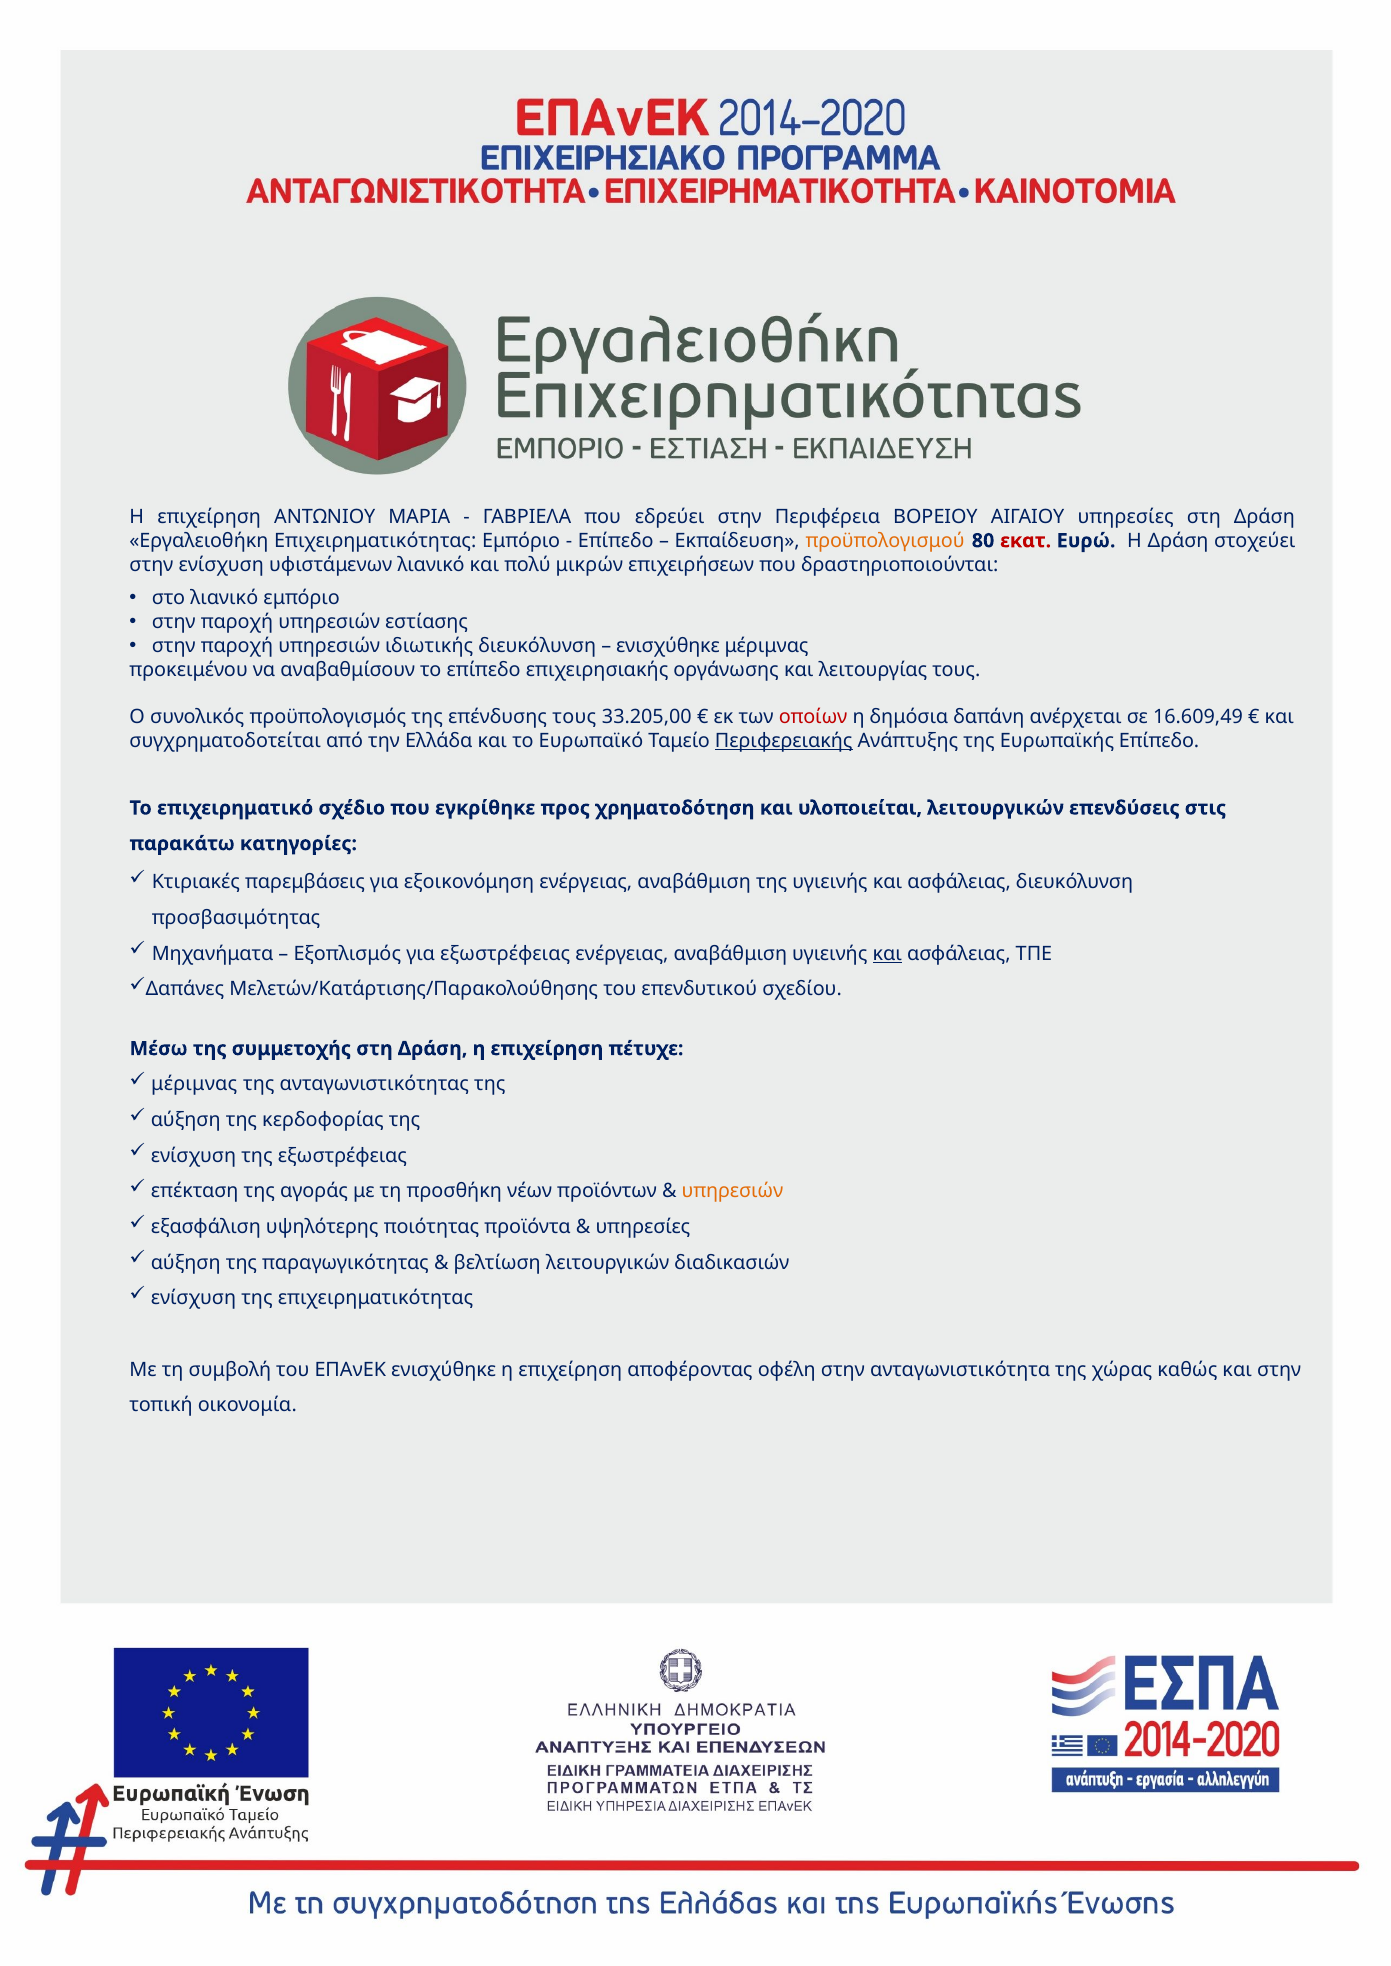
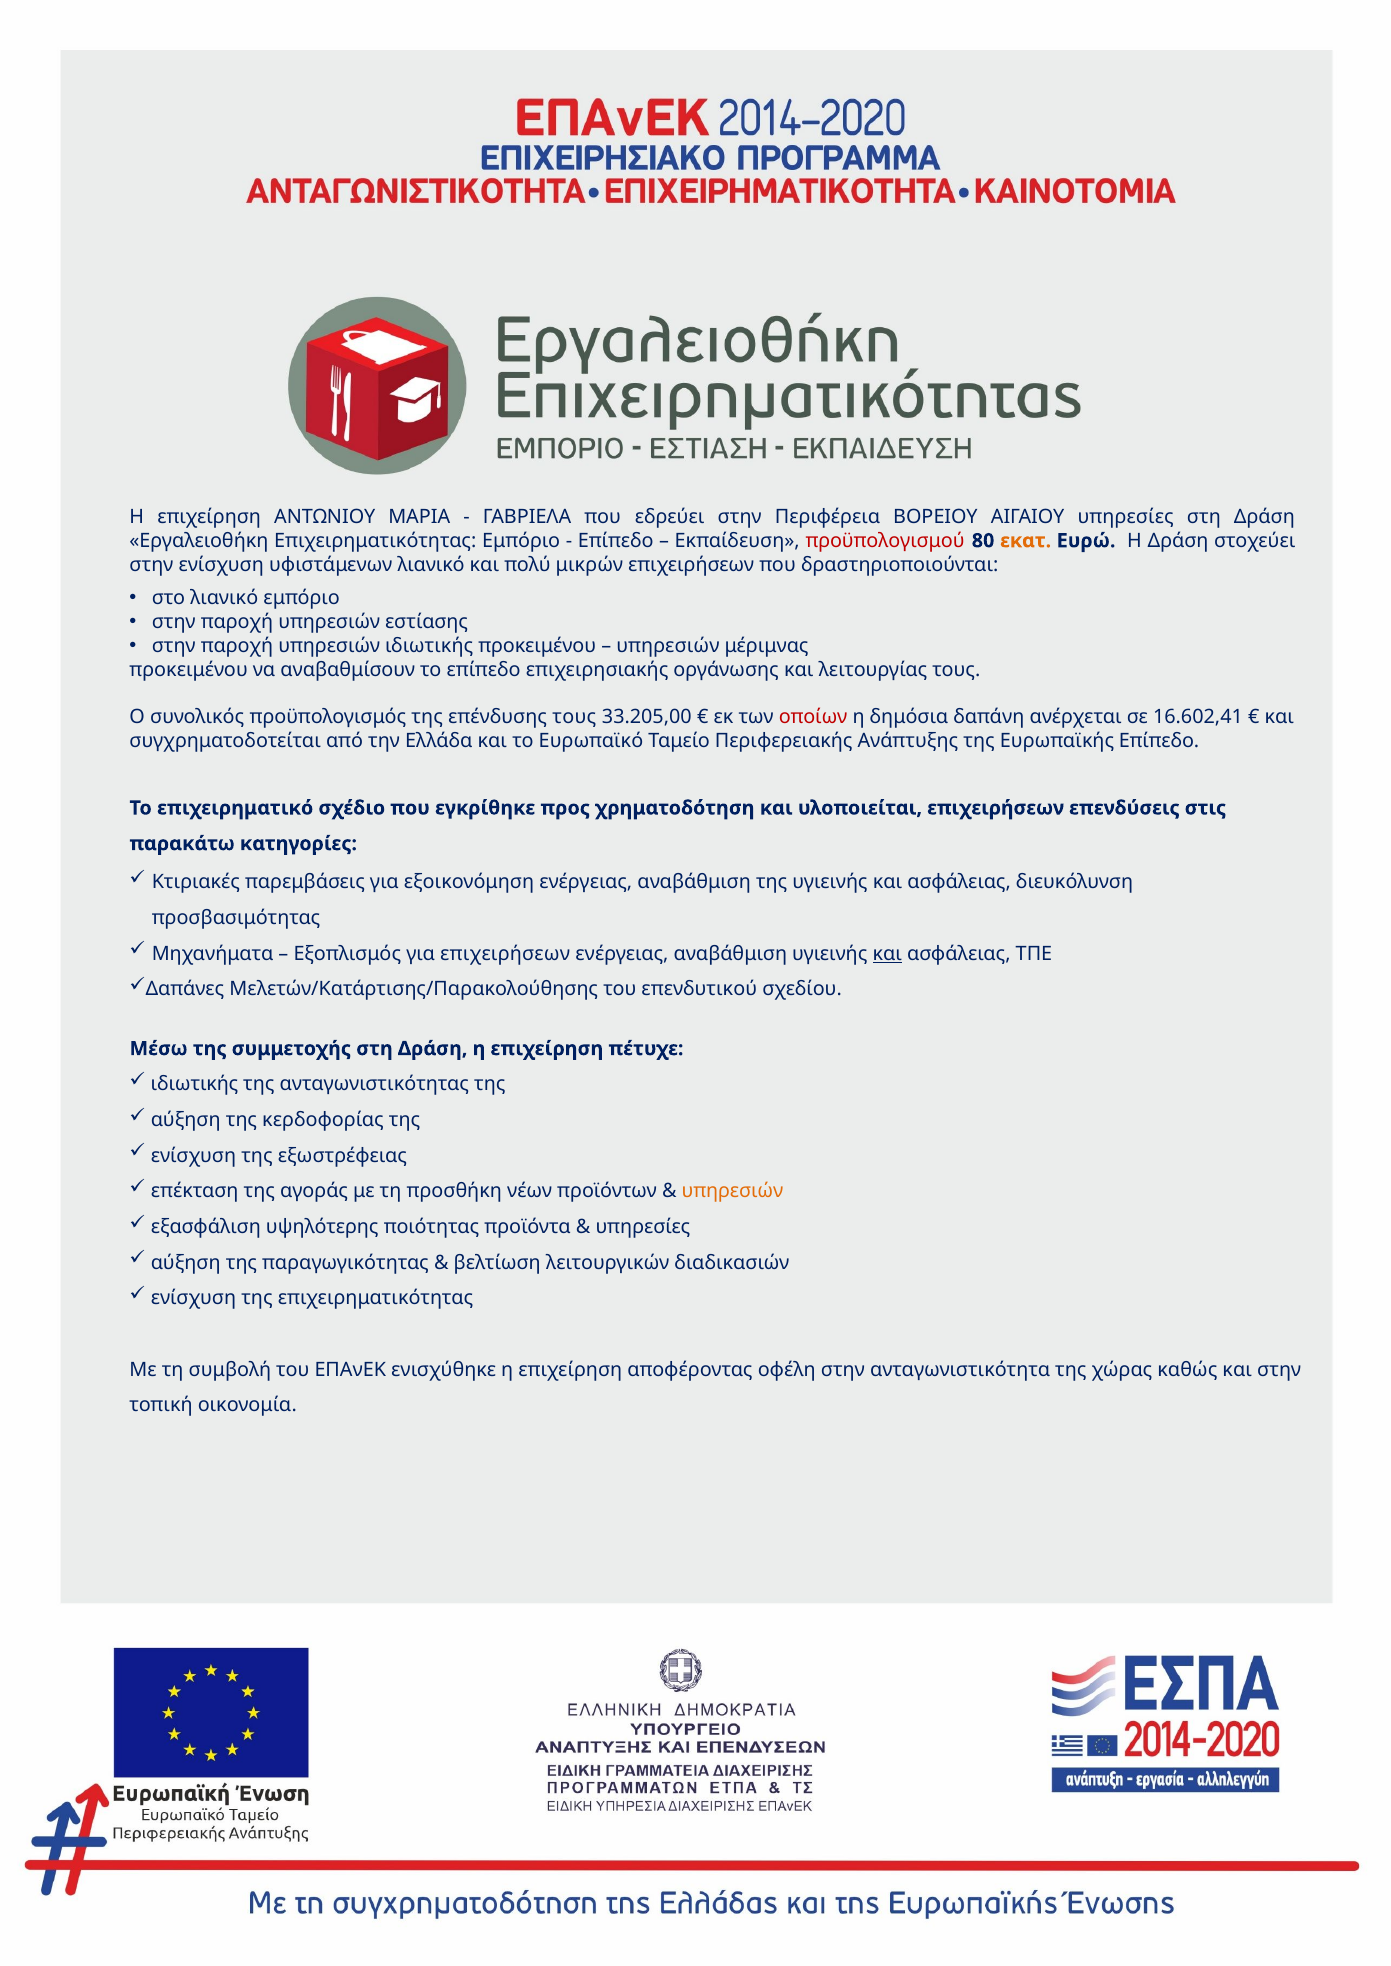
προϋπολογισμού colour: orange -> red (885, 541)
εκατ colour: red -> orange (1026, 541)
ιδιωτικής διευκόλυνση: διευκόλυνση -> προκειμένου (537, 646)
ενισχύθηκε: ενισχύθηκε -> υπηρεσιών (668, 646)
16.609,49: 16.609,49 -> 16.602,41 (1198, 717)
Περιφερειακής underline: present -> none (784, 741)
υλοποιείται λειτουργικών: λειτουργικών -> επιχειρήσεων (996, 808)
για εξωστρέφειας: εξωστρέφειας -> επιχειρήσεων (505, 954)
μέριμνας: μέριμνας -> ιδιωτικής (194, 1085)
